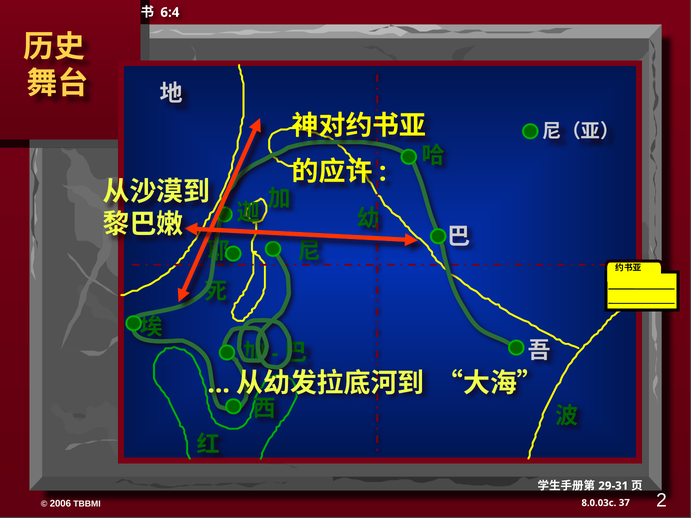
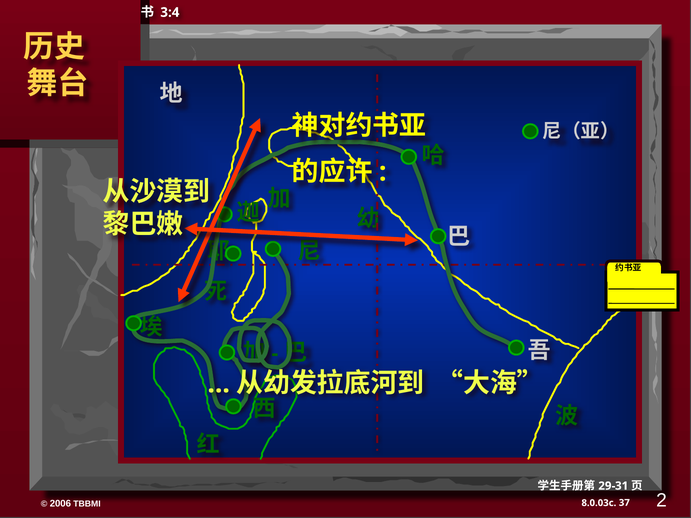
6:4: 6:4 -> 3:4 (170, 12)
